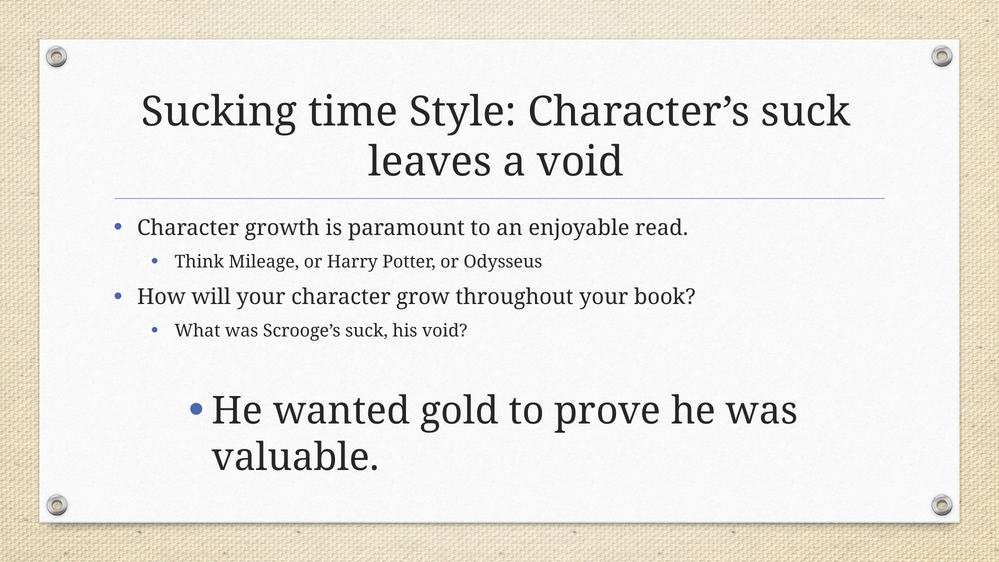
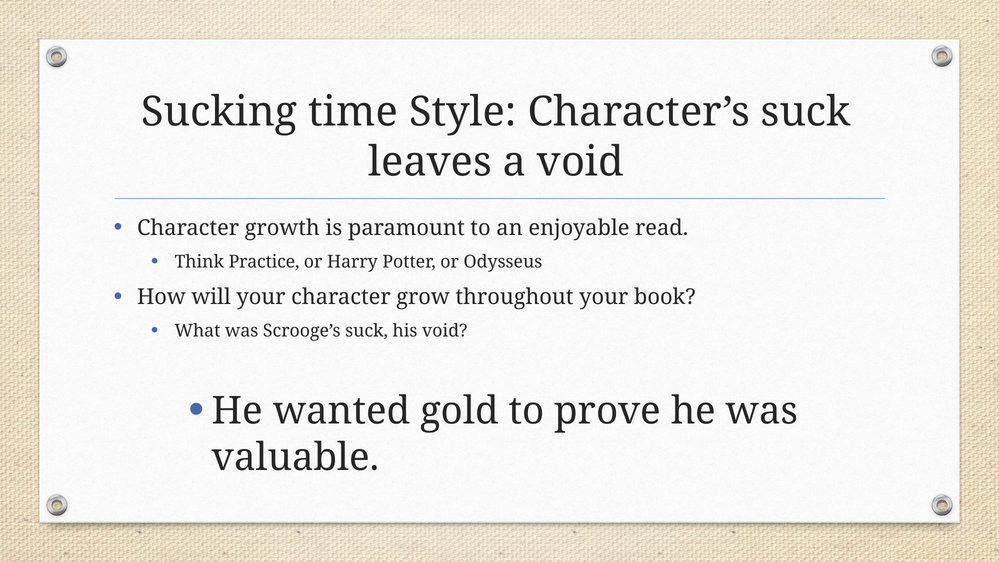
Mileage: Mileage -> Practice (264, 262)
